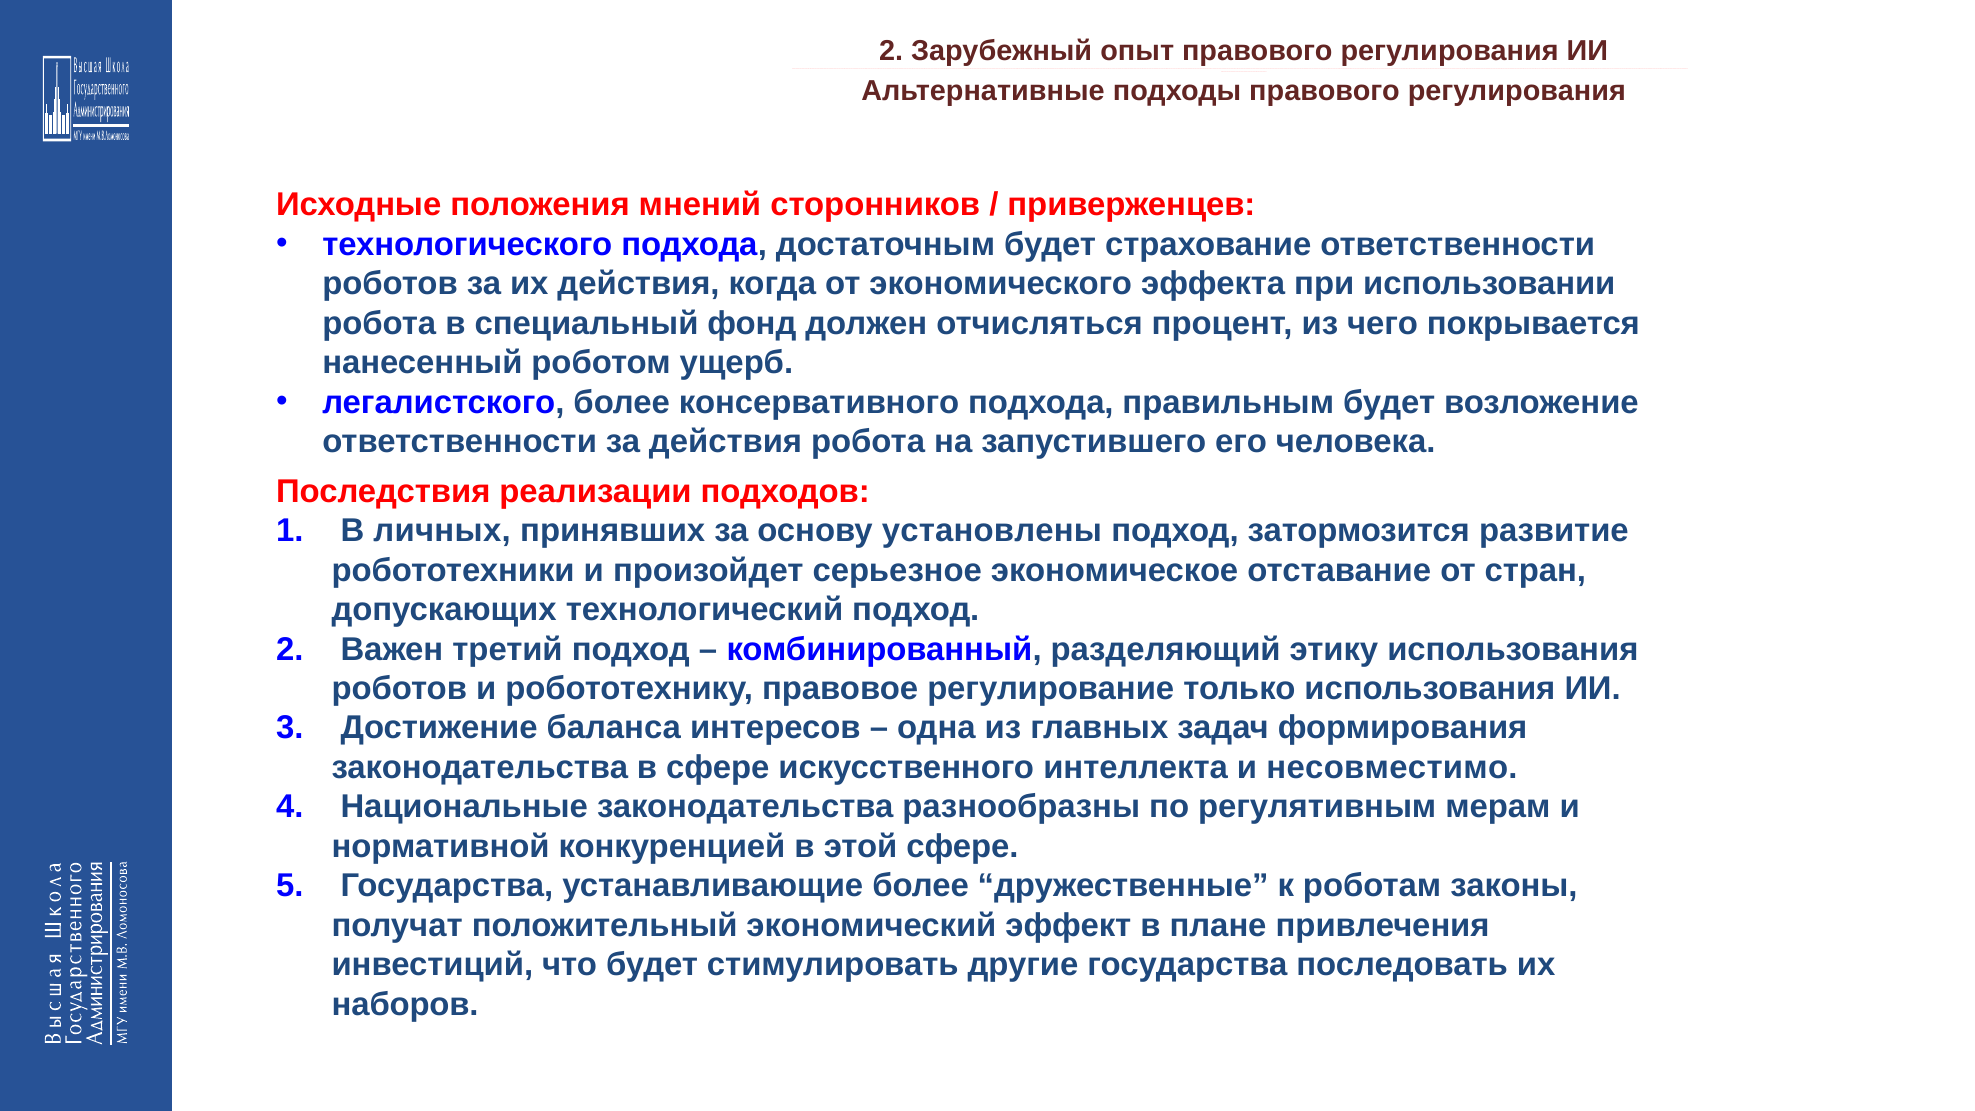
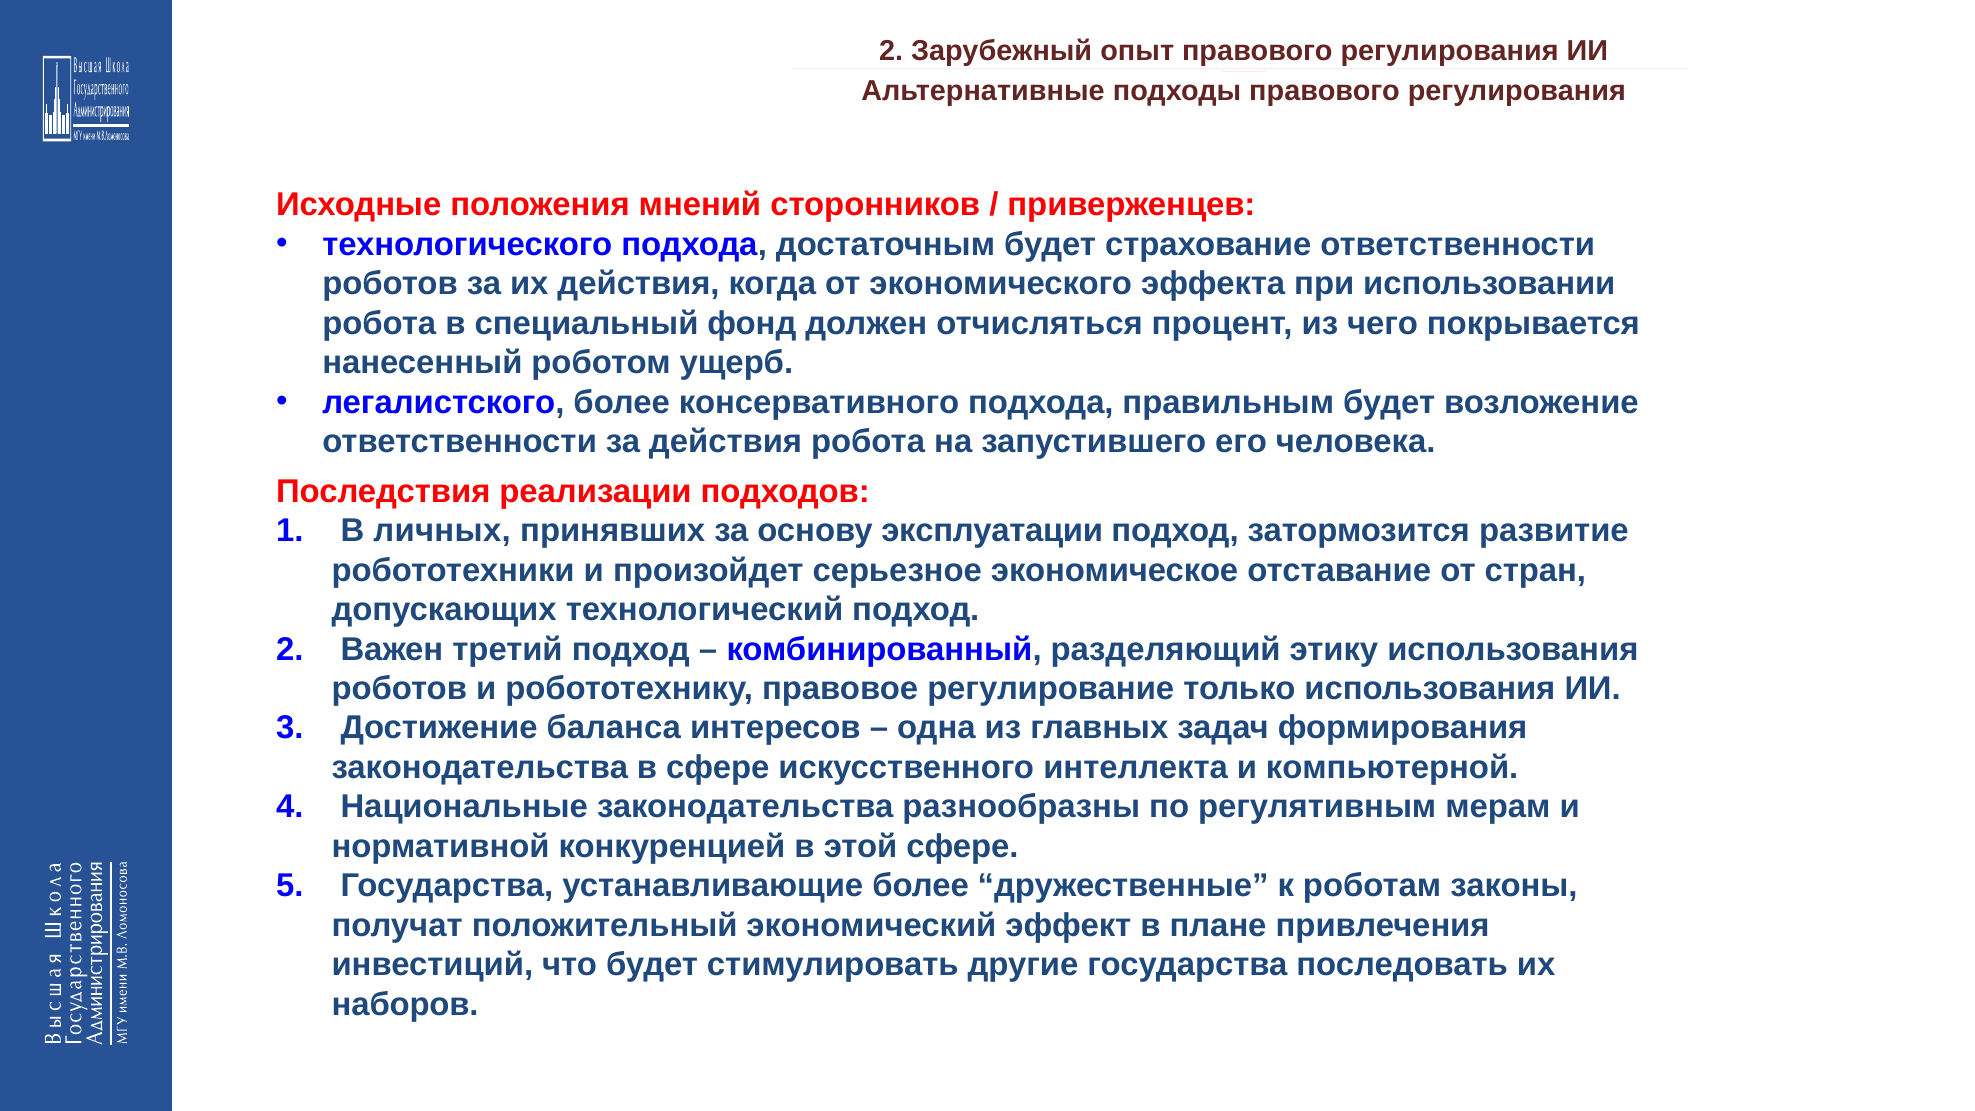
установлены: установлены -> эксплуатации (992, 531)
несовместимо: несовместимо -> компьютерной (1392, 768)
